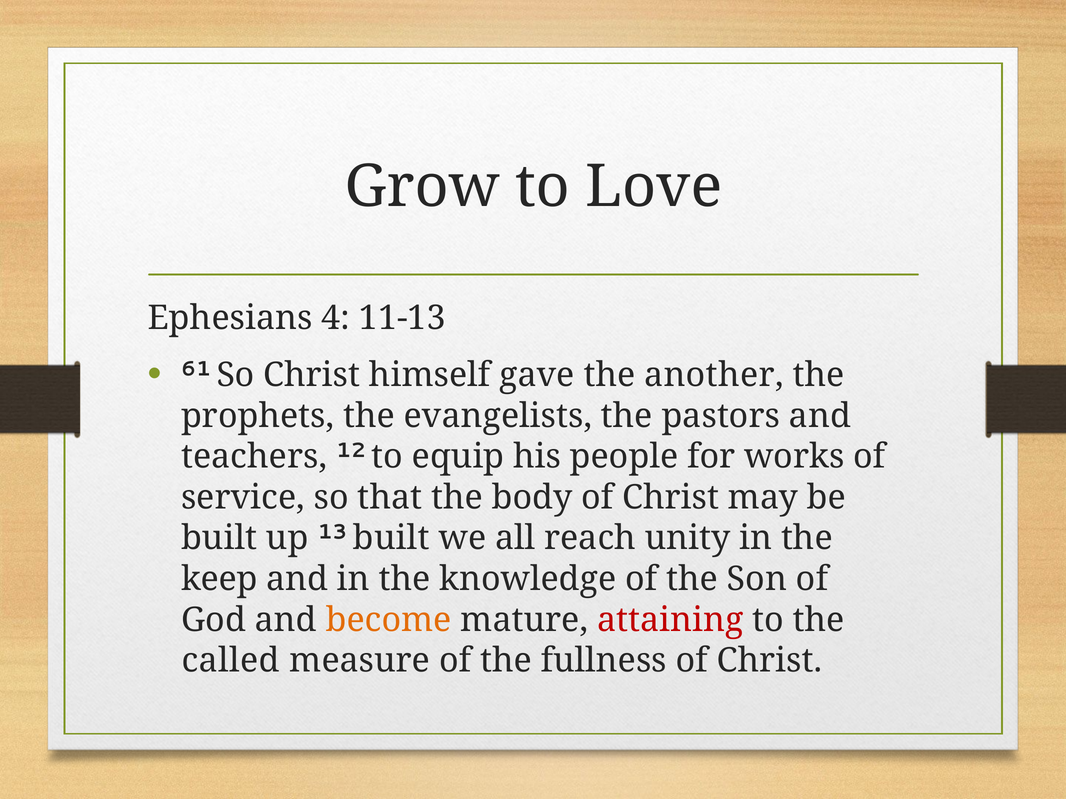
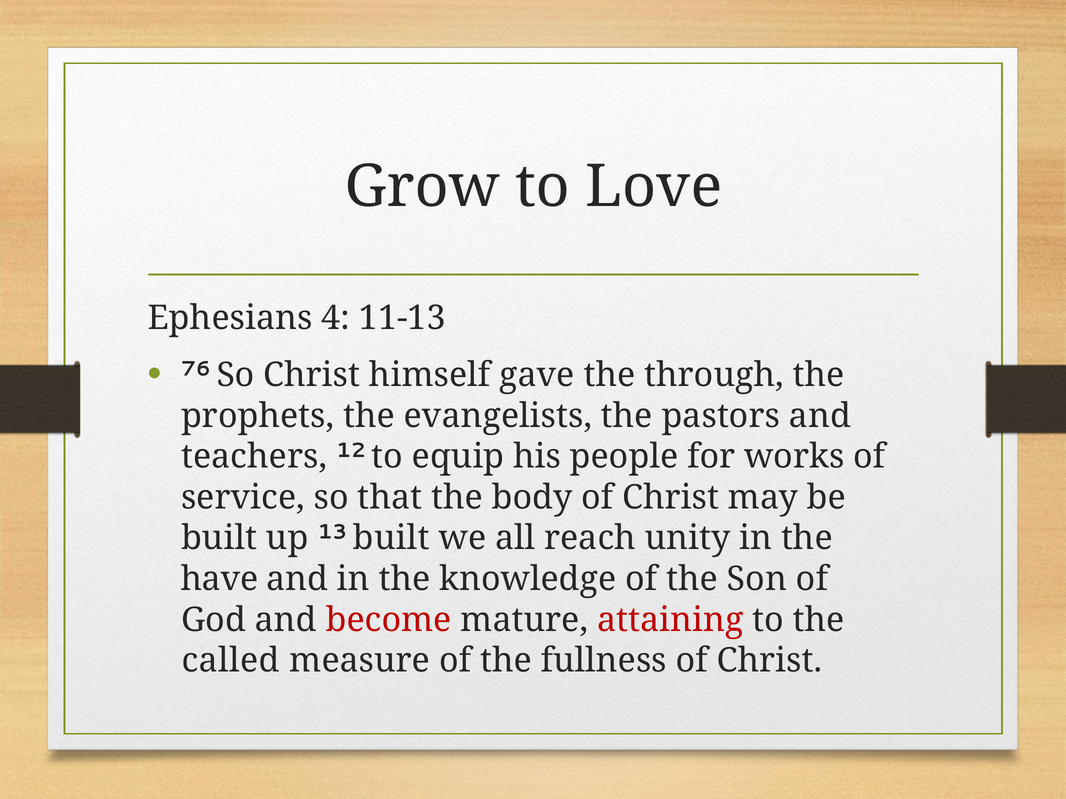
61: 61 -> 76 (196, 369)
another: another -> through (714, 375)
keep: keep -> have (219, 579)
become colour: orange -> red (389, 620)
